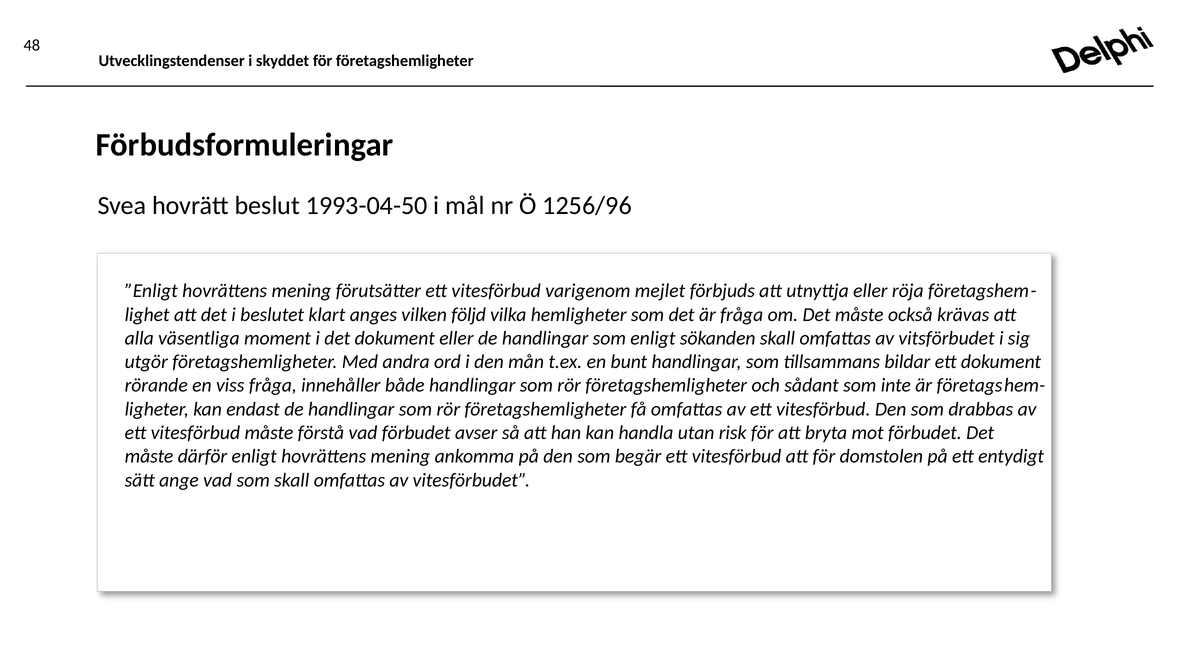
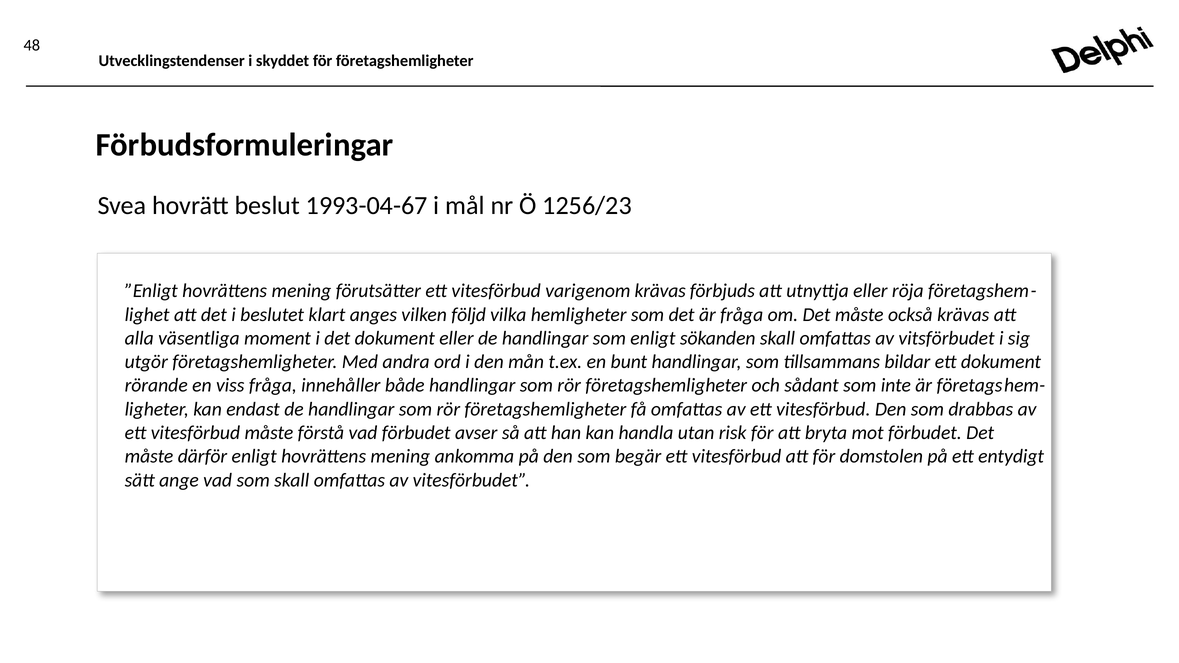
1993-04-50: 1993-04-50 -> 1993-04-67 (367, 206)
1256/96: 1256/96 -> 1256/23 (587, 206)
varigenom mejlet: mejlet -> krävas (660, 291)
